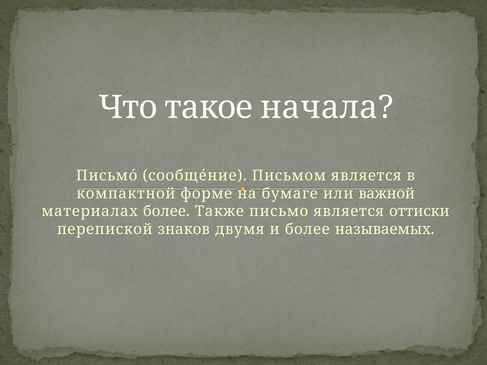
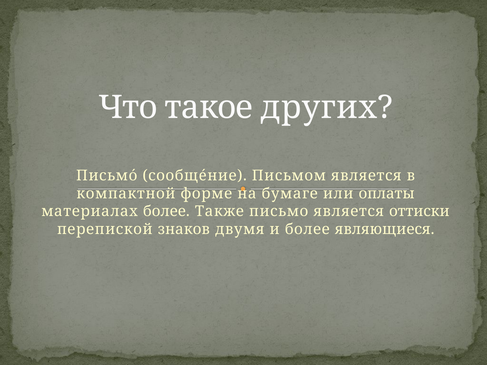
начала: начала -> других (327, 107)
важной: важной -> оплаты (387, 194)
называемых: называемых -> являющиеся (385, 229)
